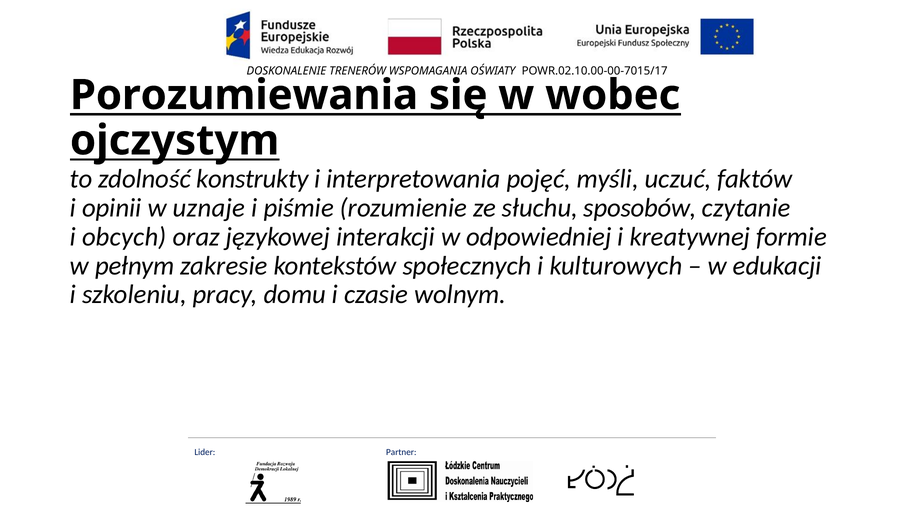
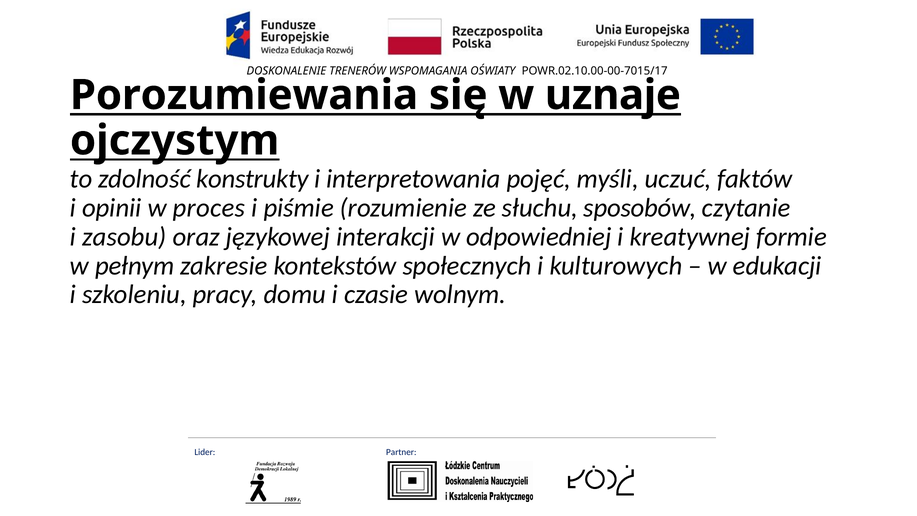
wobec: wobec -> uznaje (613, 95)
uznaje: uznaje -> proces (209, 208)
obcych: obcych -> zasobu (124, 237)
